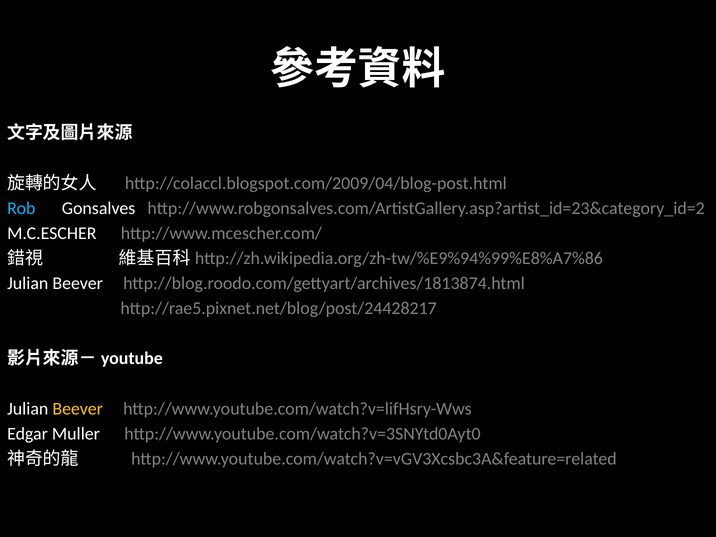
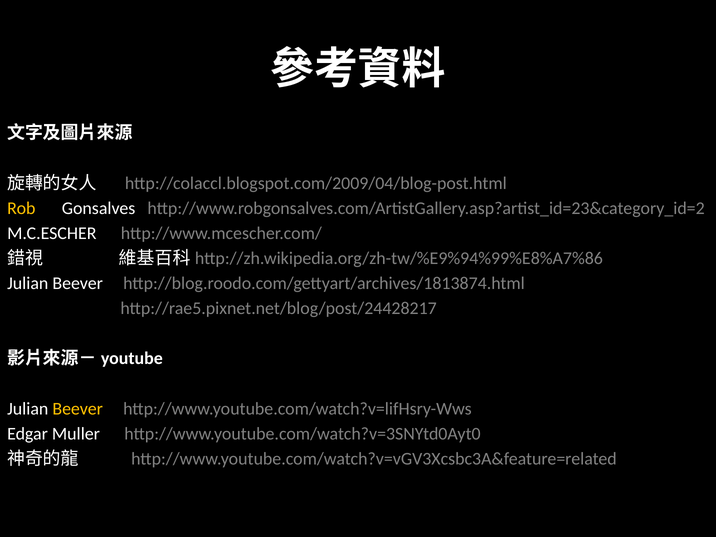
Rob colour: light blue -> yellow (21, 208)
